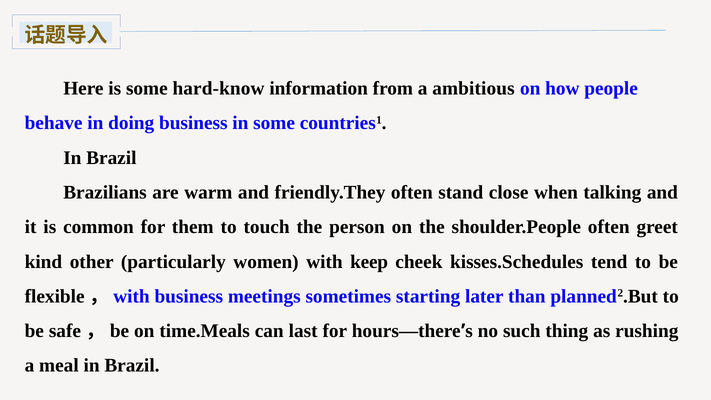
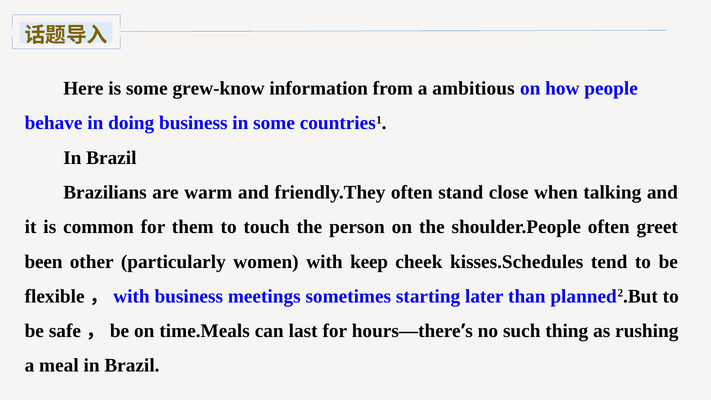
hard-know: hard-know -> grew-know (219, 88)
kind: kind -> been (44, 262)
